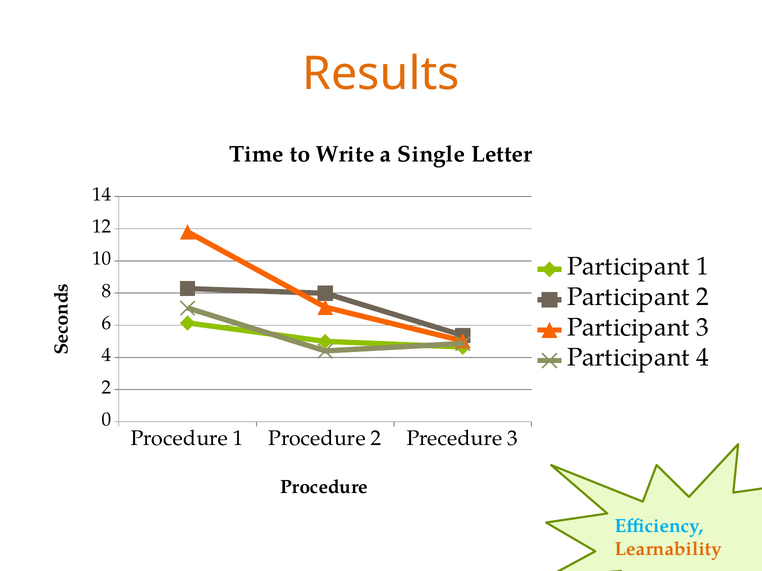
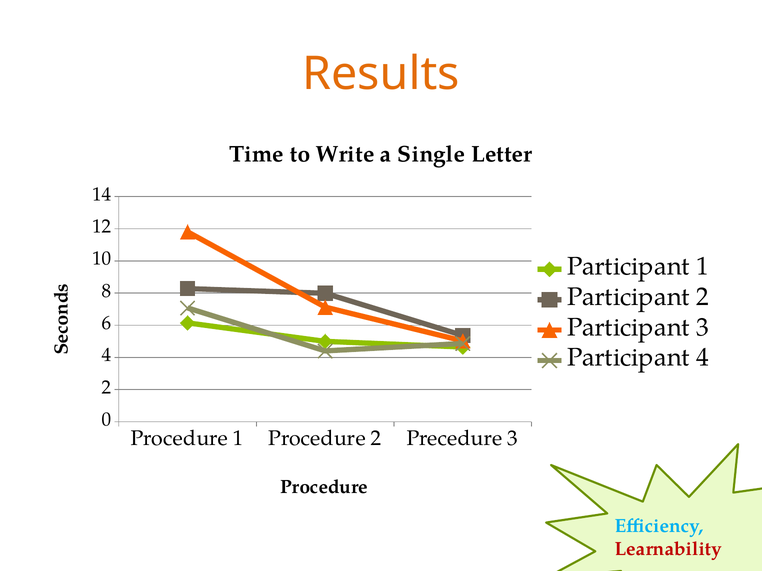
Learnability colour: orange -> red (668, 550)
